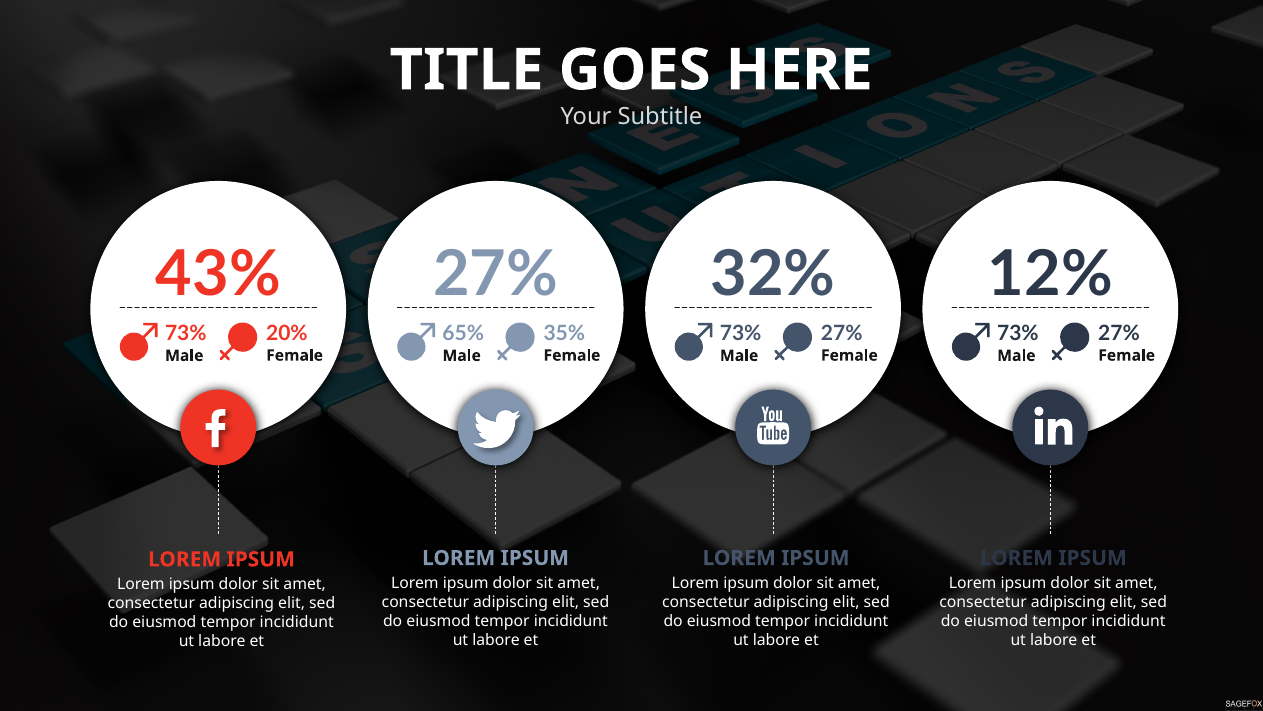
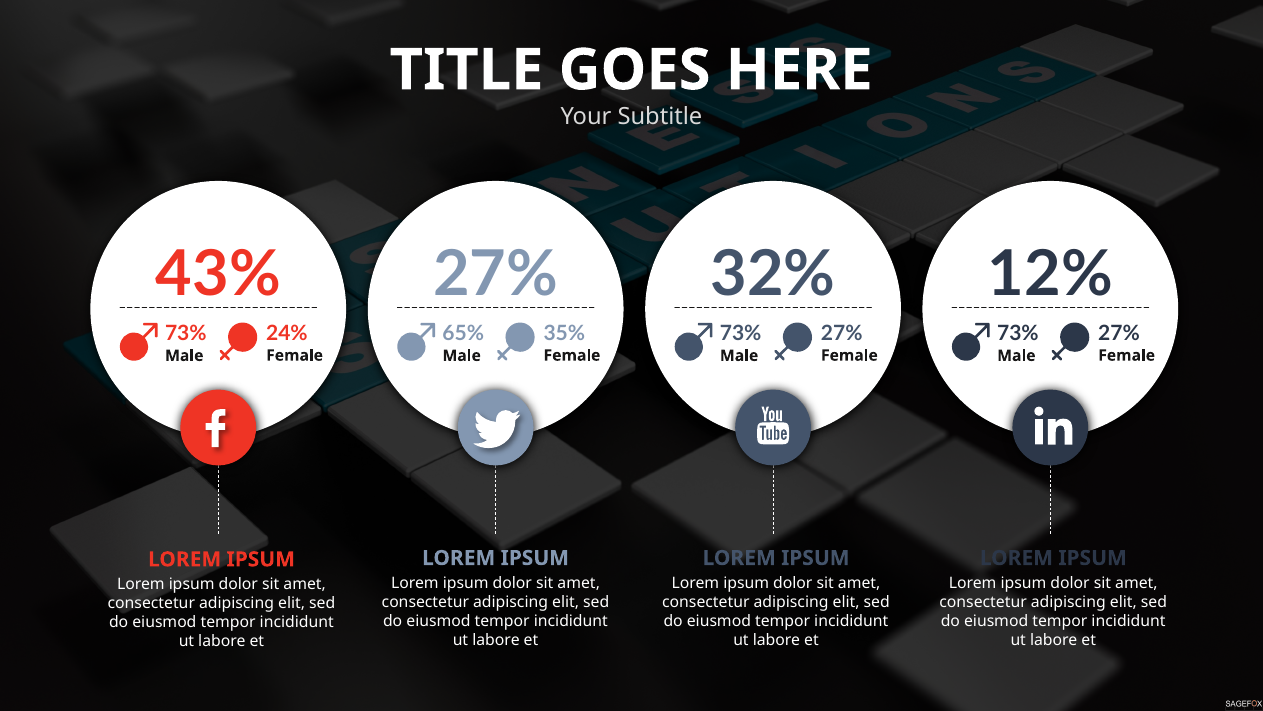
20%: 20% -> 24% (287, 333)
